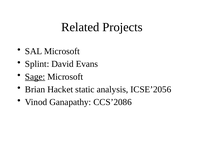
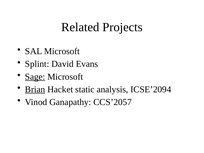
Brian underline: none -> present (35, 89)
ICSE’2056: ICSE’2056 -> ICSE’2094 (151, 89)
CCS’2086: CCS’2086 -> CCS’2057 (113, 102)
